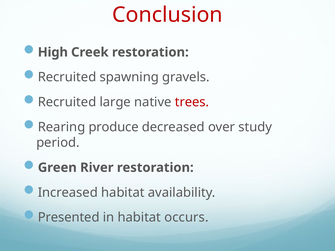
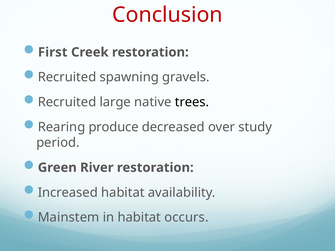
High: High -> First (53, 52)
trees colour: red -> black (192, 102)
Presented: Presented -> Mainstem (69, 218)
